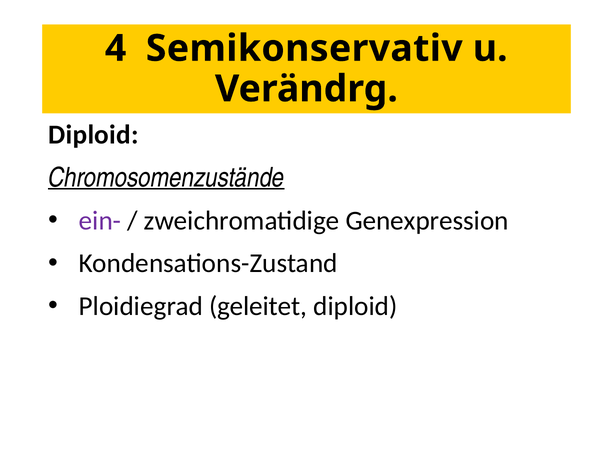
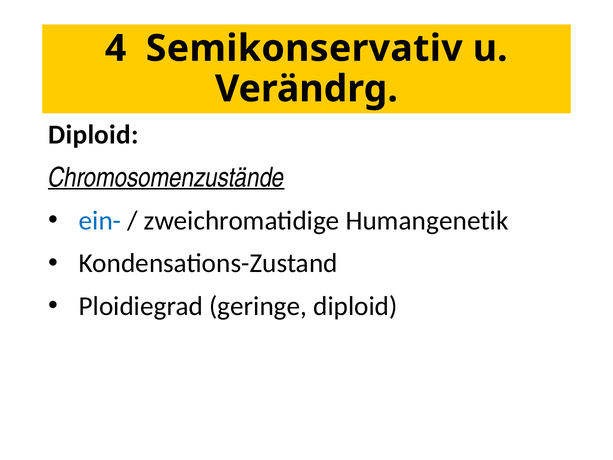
ein- colour: purple -> blue (100, 220)
Genexpression: Genexpression -> Humangenetik (427, 220)
geleitet: geleitet -> geringe (258, 306)
